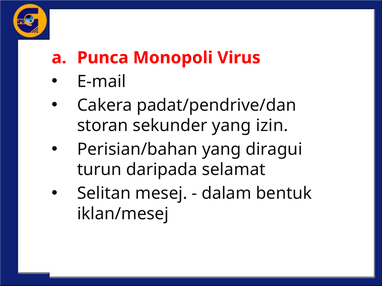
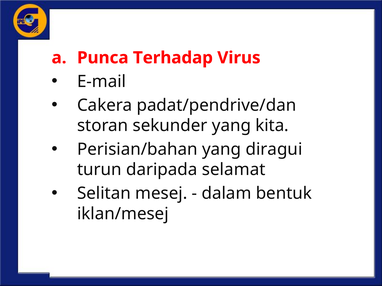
Monopoli: Monopoli -> Terhadap (173, 58)
izin: izin -> kita (272, 126)
